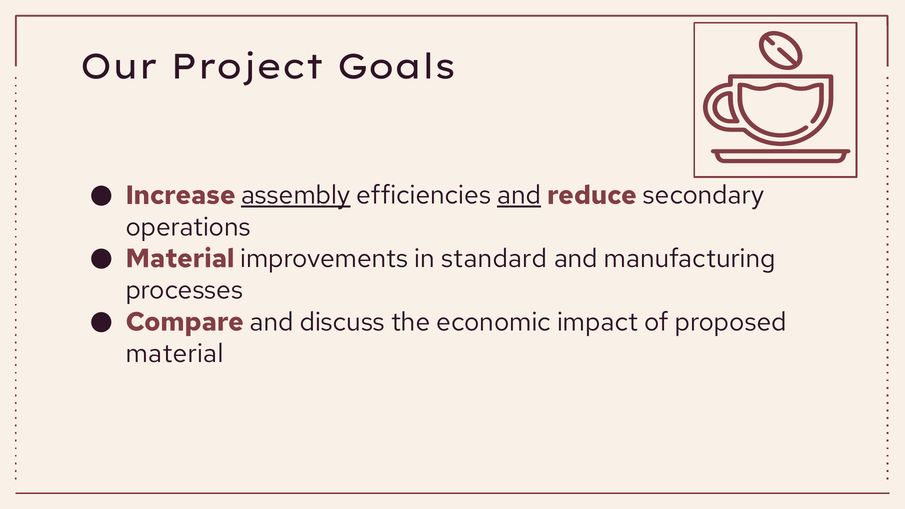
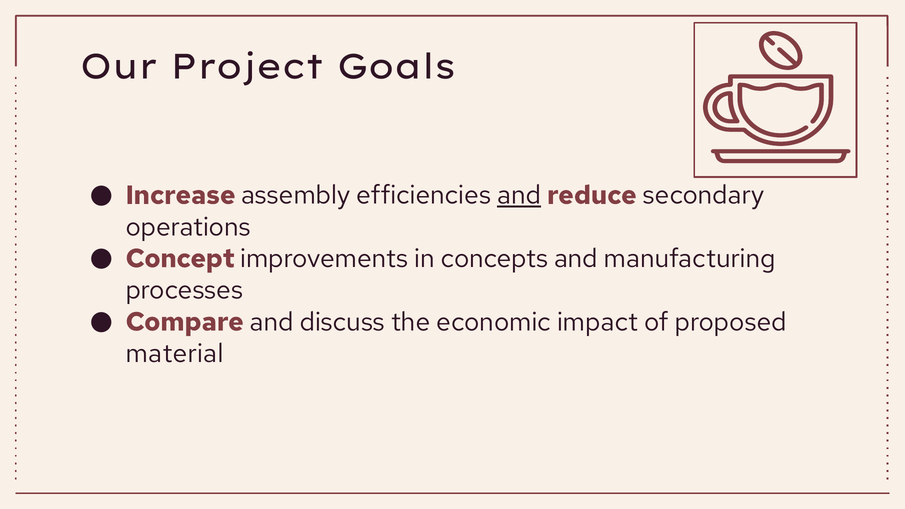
assembly underline: present -> none (296, 195)
Material: Material -> Concept (180, 259)
standard: standard -> concepts (494, 259)
